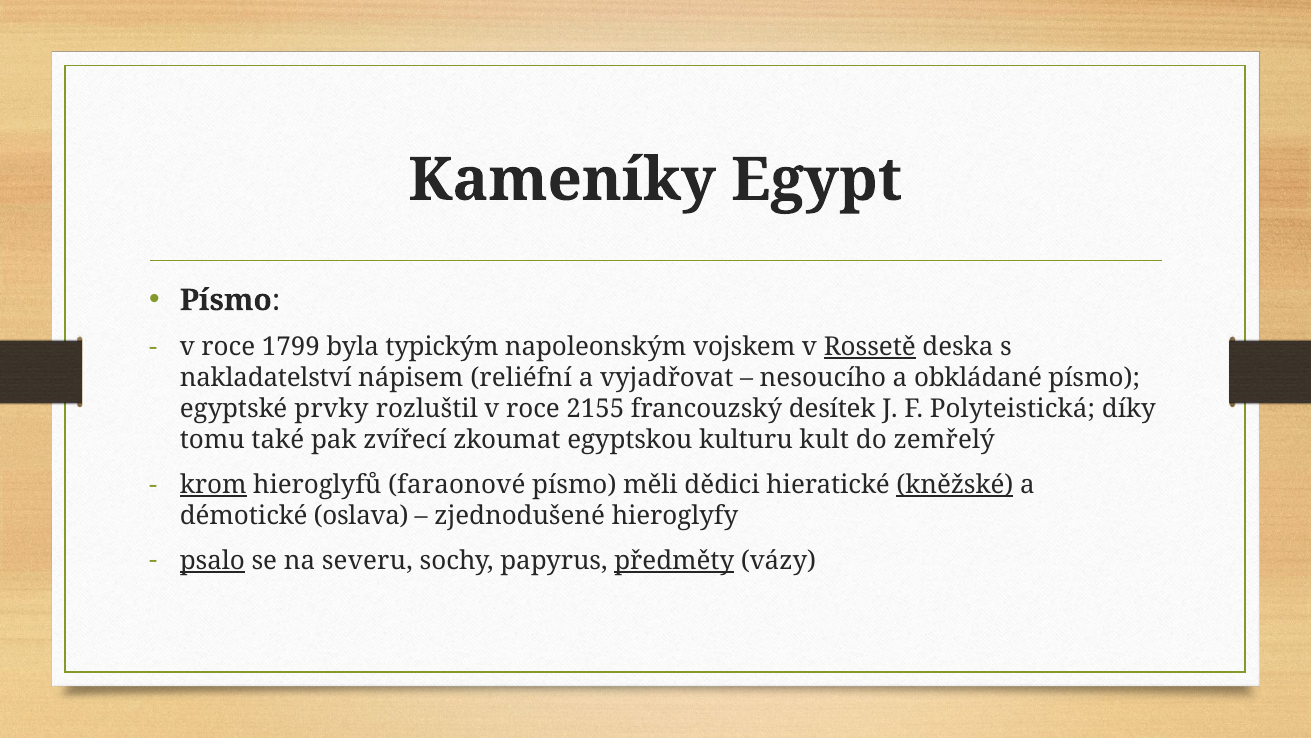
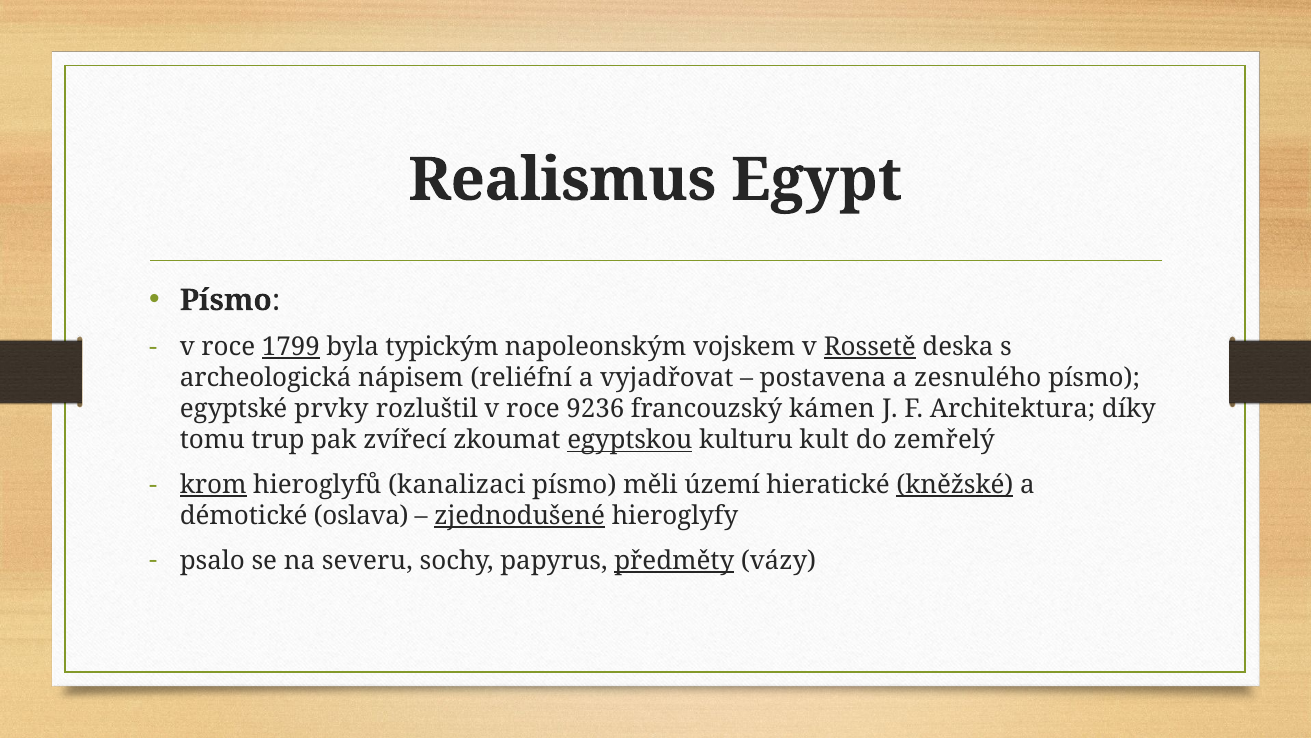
Kameníky: Kameníky -> Realismus (562, 180)
1799 underline: none -> present (291, 347)
nakladatelství: nakladatelství -> archeologická (266, 378)
nesoucího: nesoucího -> postavena (823, 378)
obkládané: obkládané -> zesnulého (978, 378)
2155: 2155 -> 9236 (595, 409)
desítek: desítek -> kámen (832, 409)
Polyteistická: Polyteistická -> Architektura (1013, 409)
také: také -> trup (278, 440)
egyptskou underline: none -> present (630, 440)
faraonové: faraonové -> kanalizaci (457, 485)
dědici: dědici -> území (722, 485)
zjednodušené underline: none -> present (520, 516)
psalo underline: present -> none (212, 560)
